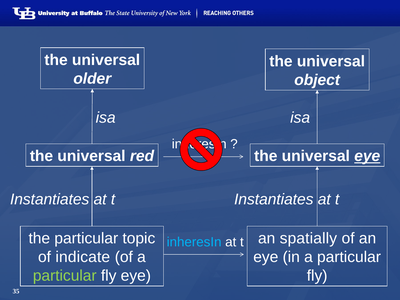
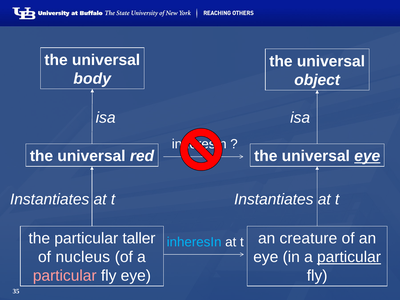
older: older -> body (92, 79)
topic: topic -> taller (139, 238)
spatially: spatially -> creature (308, 238)
indicate: indicate -> nucleus (83, 257)
particular underline: none -> present (349, 257)
particular colour: light green -> pink (65, 276)
